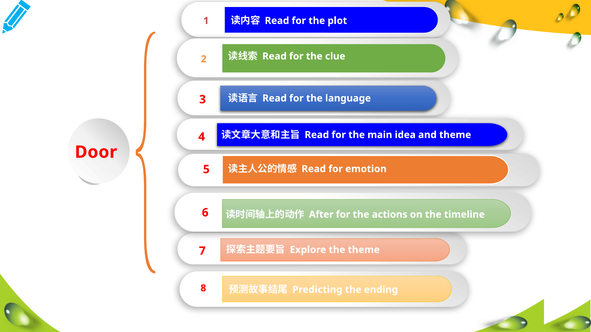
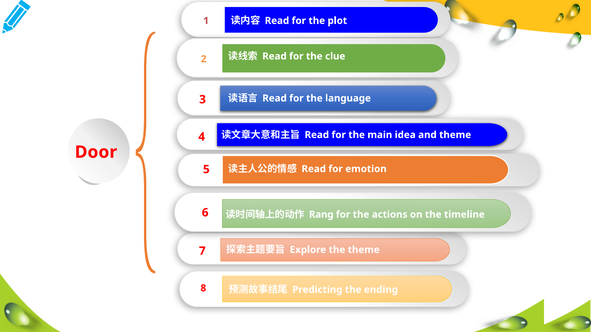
After: After -> Rang (321, 215)
